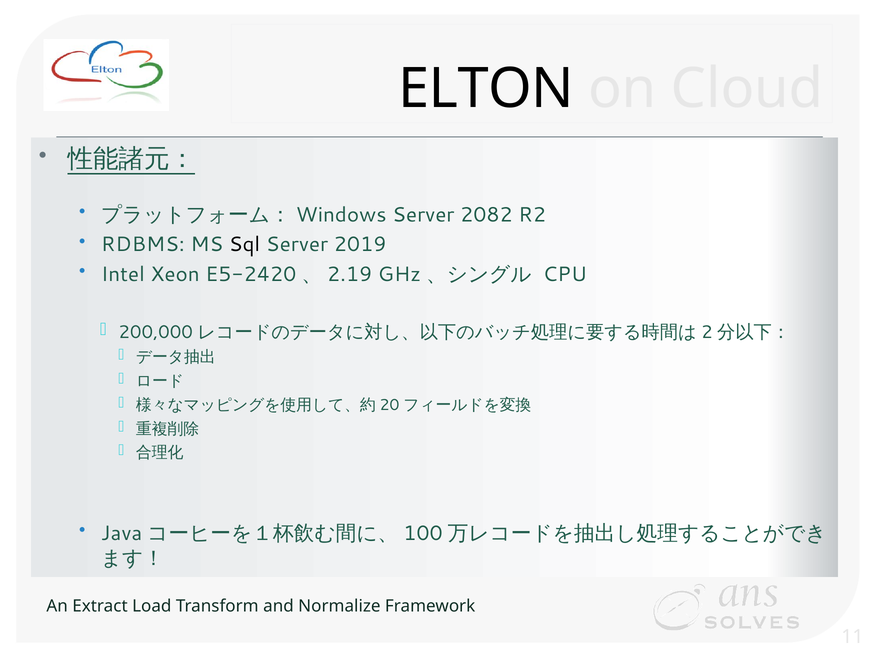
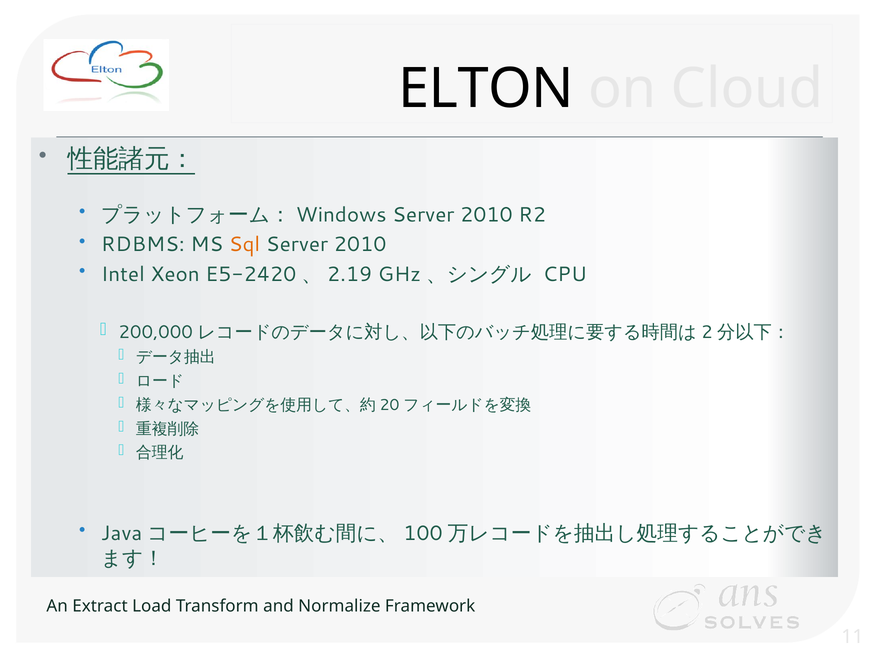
2082: 2082 -> 2010 (486, 215)
Sql colour: black -> orange (244, 245)
2019: 2019 -> 2010 (360, 245)
